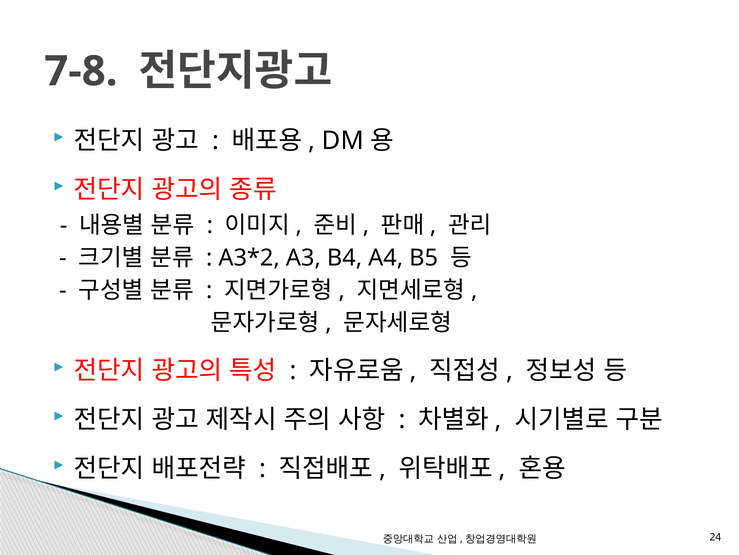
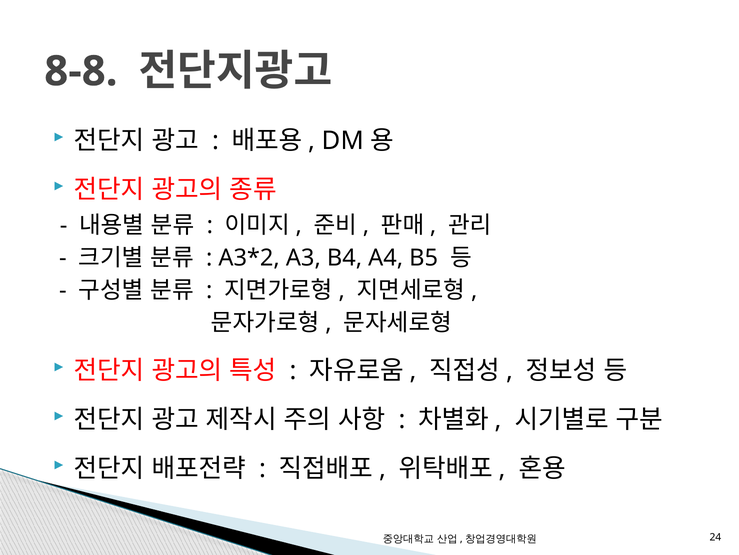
7-8: 7-8 -> 8-8 (81, 71)
